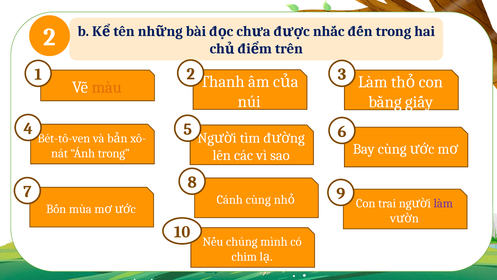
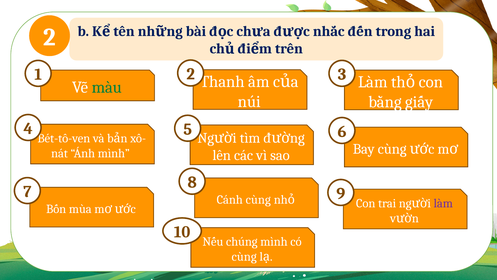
màu colour: orange -> green (107, 87)
Ánh trong: trong -> mình (114, 153)
chim: chim -> cùng (244, 256)
